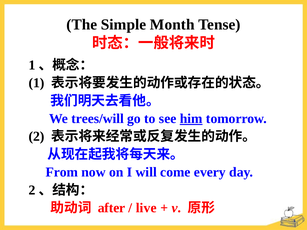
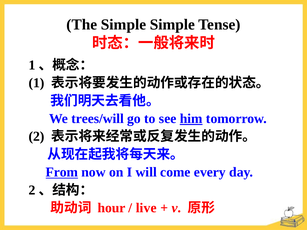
Simple Month: Month -> Simple (172, 25)
From underline: none -> present (62, 172)
after: after -> hour (112, 208)
